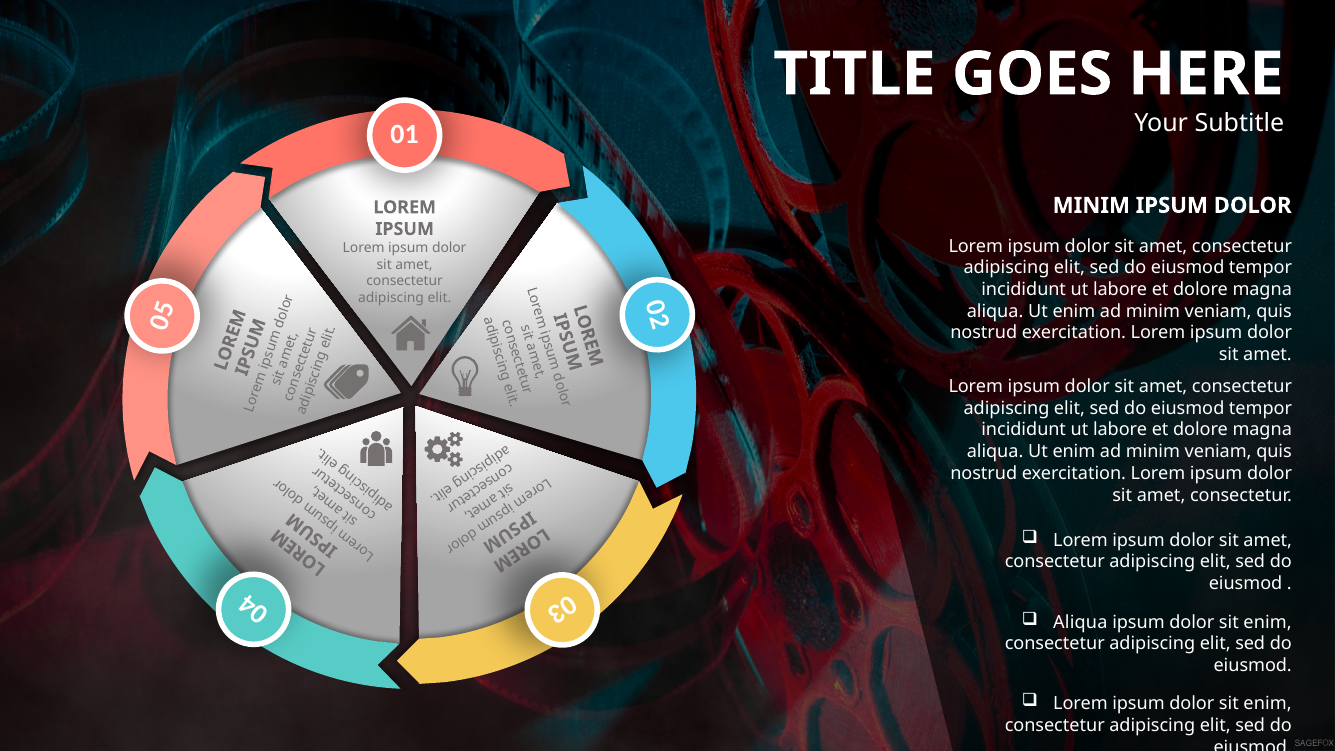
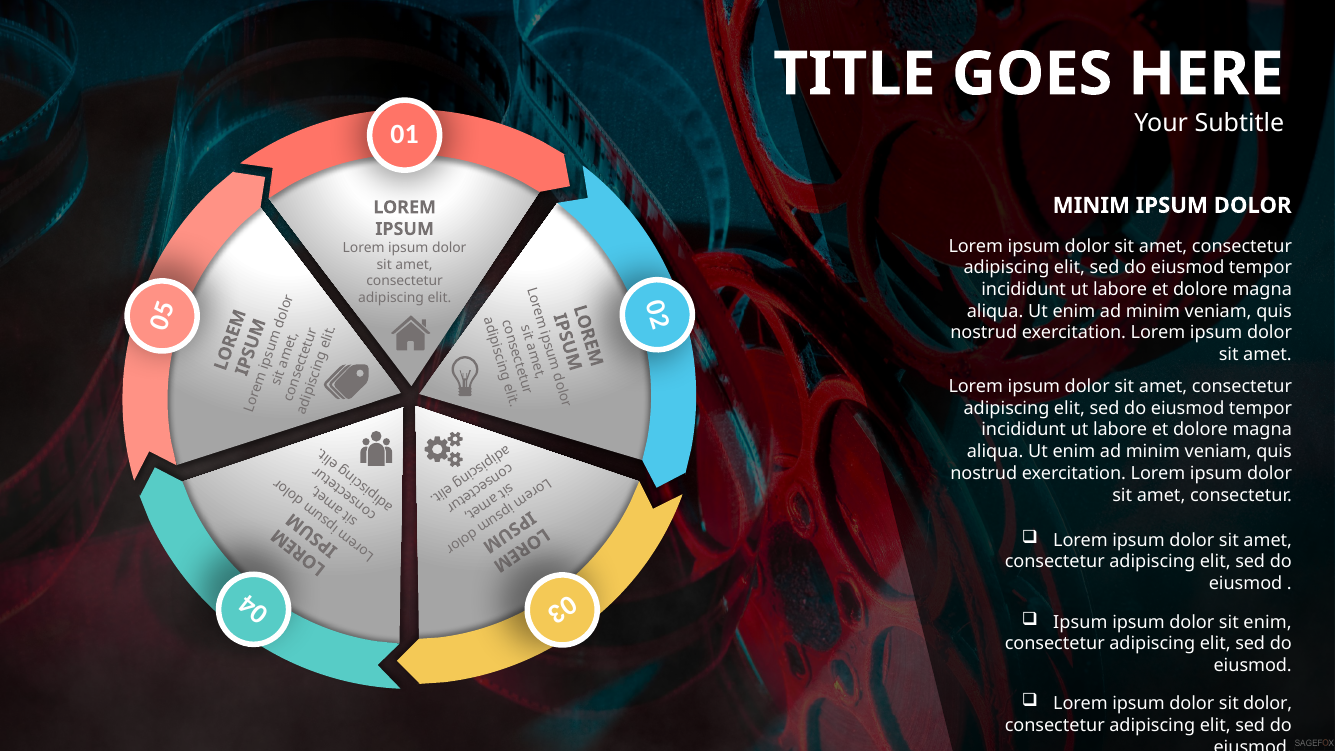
Aliqua: Aliqua -> Ipsum (1080, 622)
enim: enim -> dolor (1268, 704)
